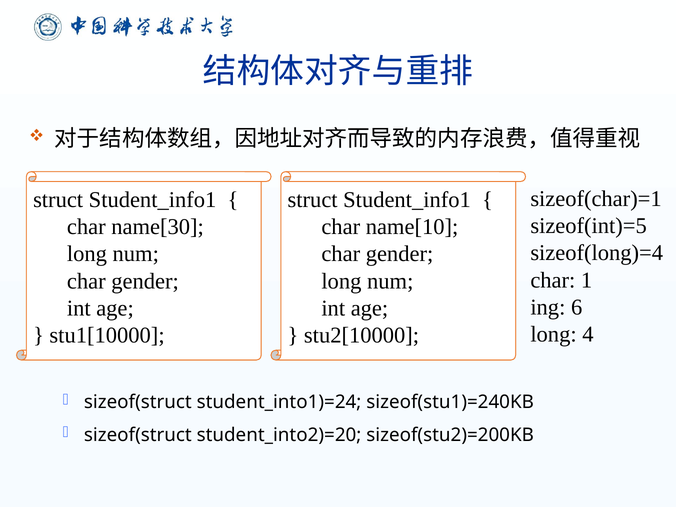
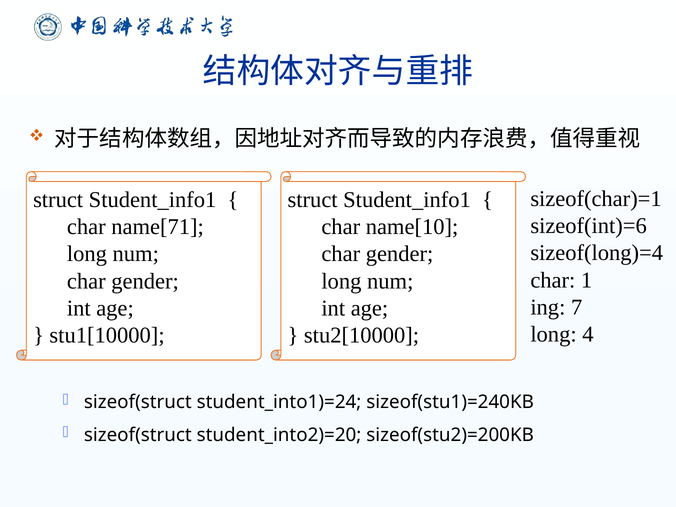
sizeof(int)=5: sizeof(int)=5 -> sizeof(int)=6 (589, 226)
name[30: name[30 -> name[71 (158, 227)
6: 6 -> 7 (577, 307)
